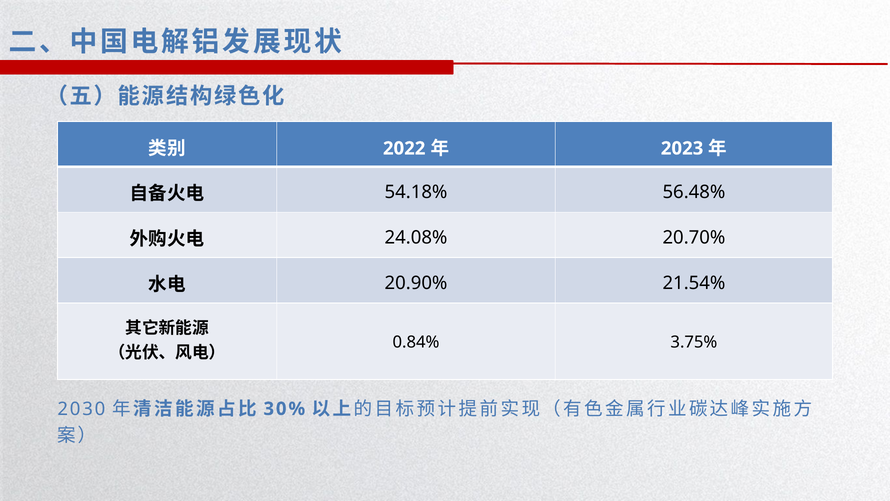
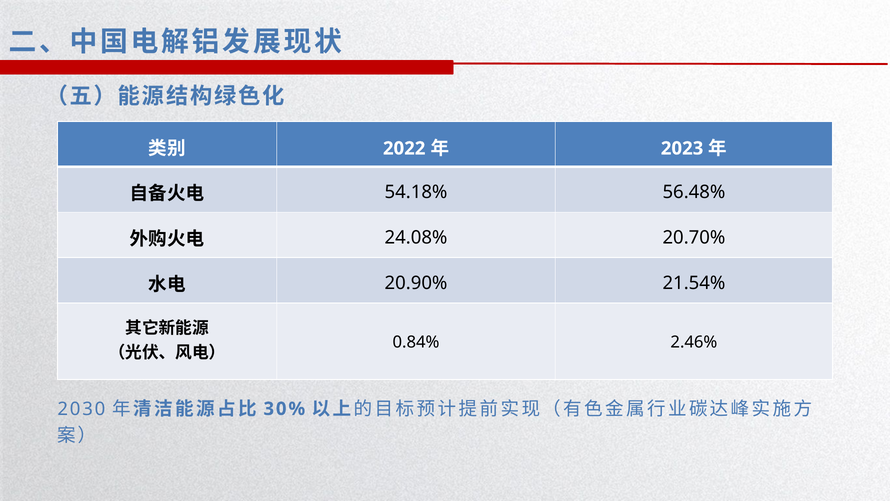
3.75%: 3.75% -> 2.46% (694, 342)
